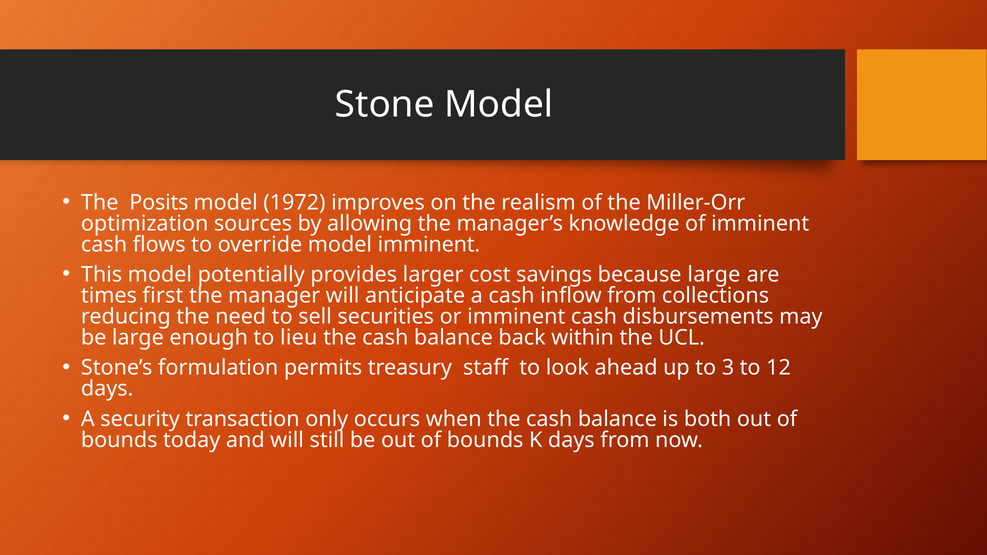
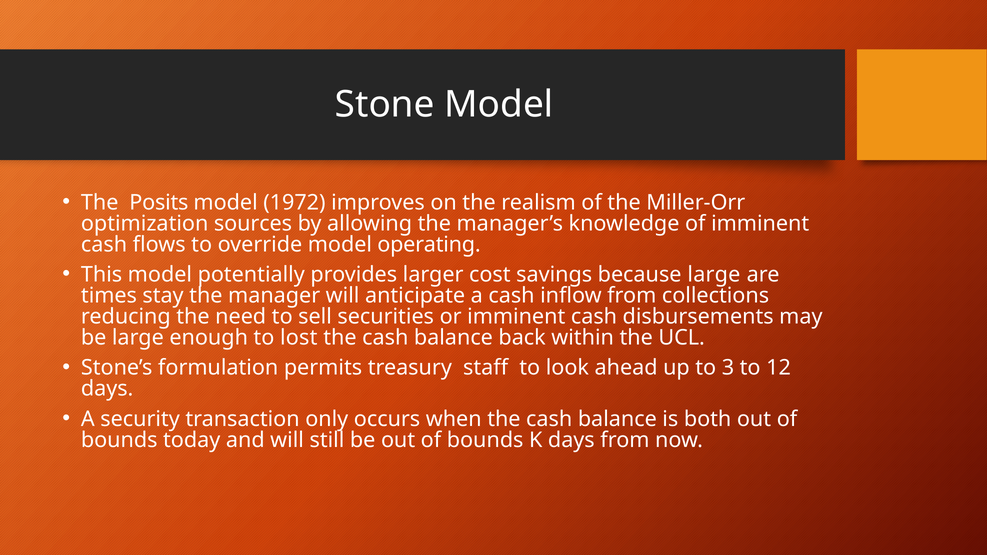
model imminent: imminent -> operating (429, 244)
first: first -> stay (163, 296)
lieu: lieu -> lost (299, 338)
